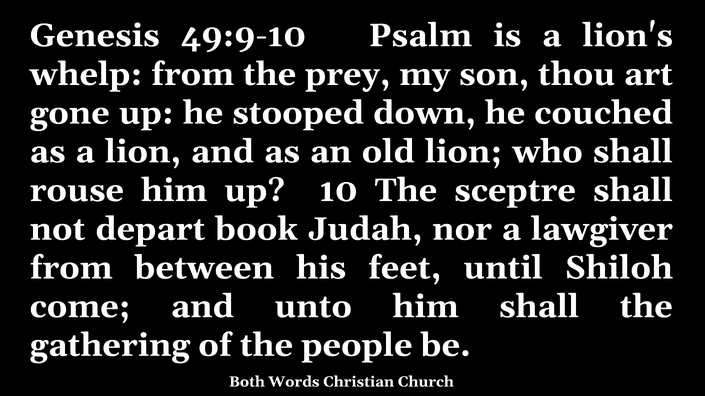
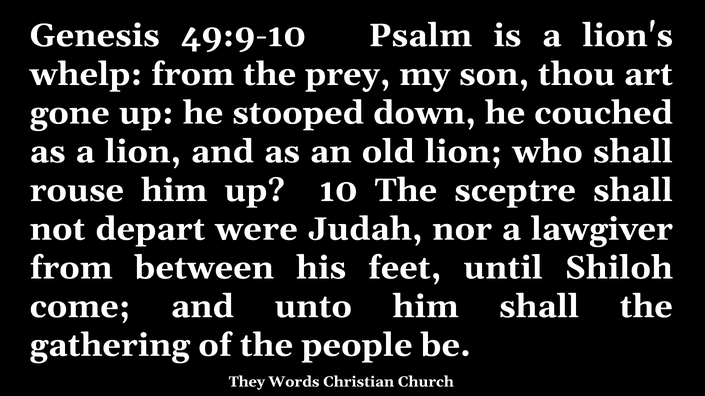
book: book -> were (256, 229)
Both: Both -> They (247, 382)
